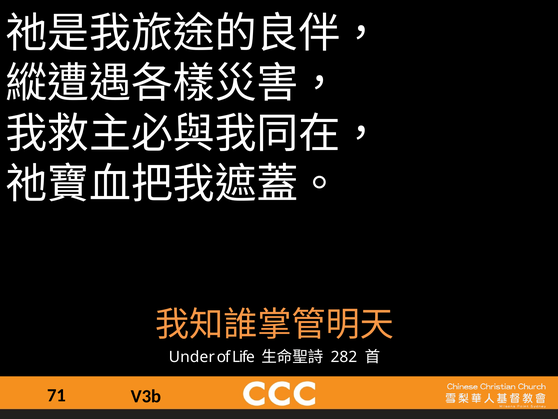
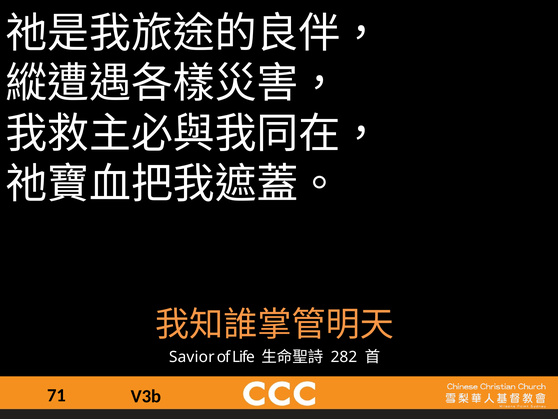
Under: Under -> Savior (192, 357)
